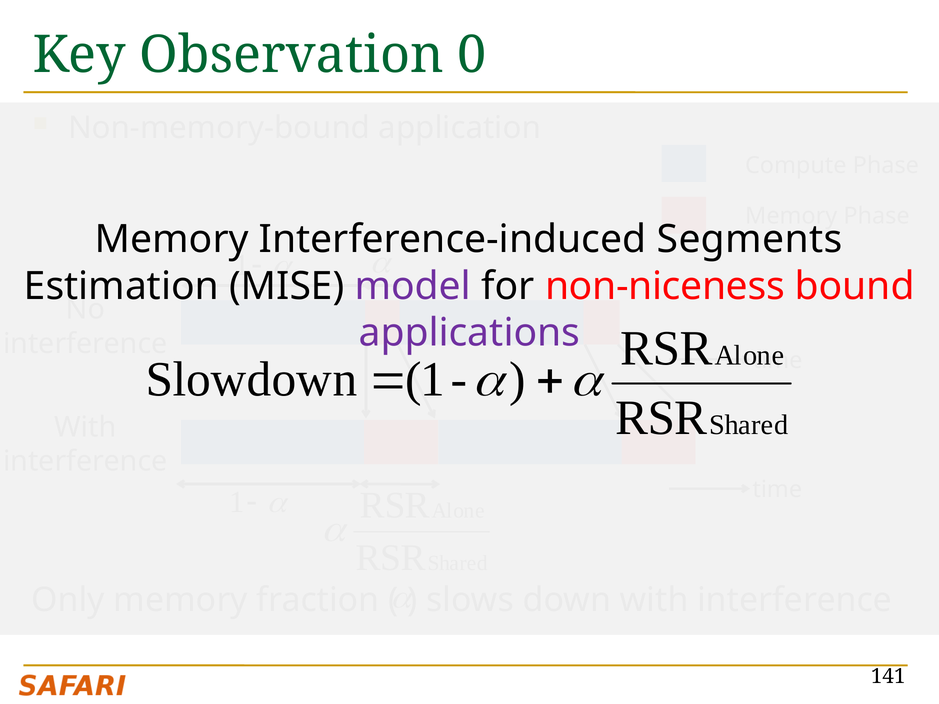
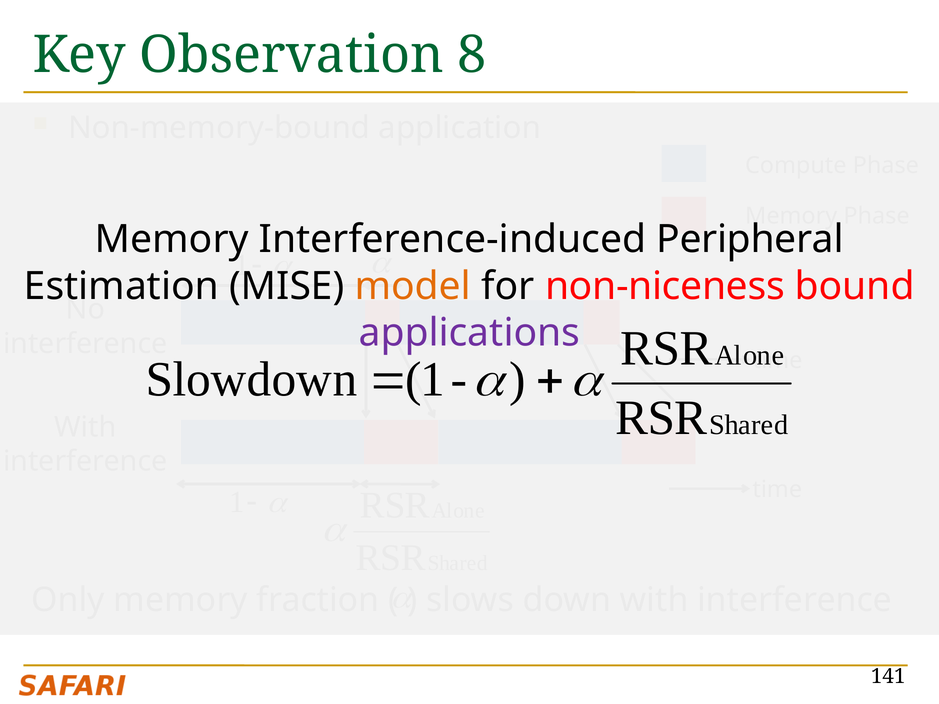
0: 0 -> 8 (472, 55)
Segments: Segments -> Peripheral (750, 239)
model colour: purple -> orange (413, 286)
